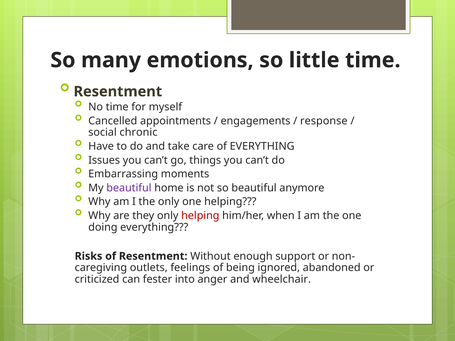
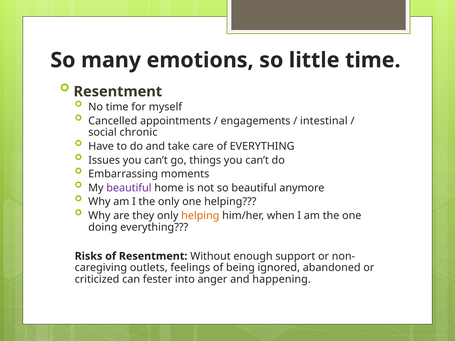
response: response -> intestinal (324, 121)
helping colour: red -> orange (200, 216)
wheelchair: wheelchair -> happening (282, 280)
